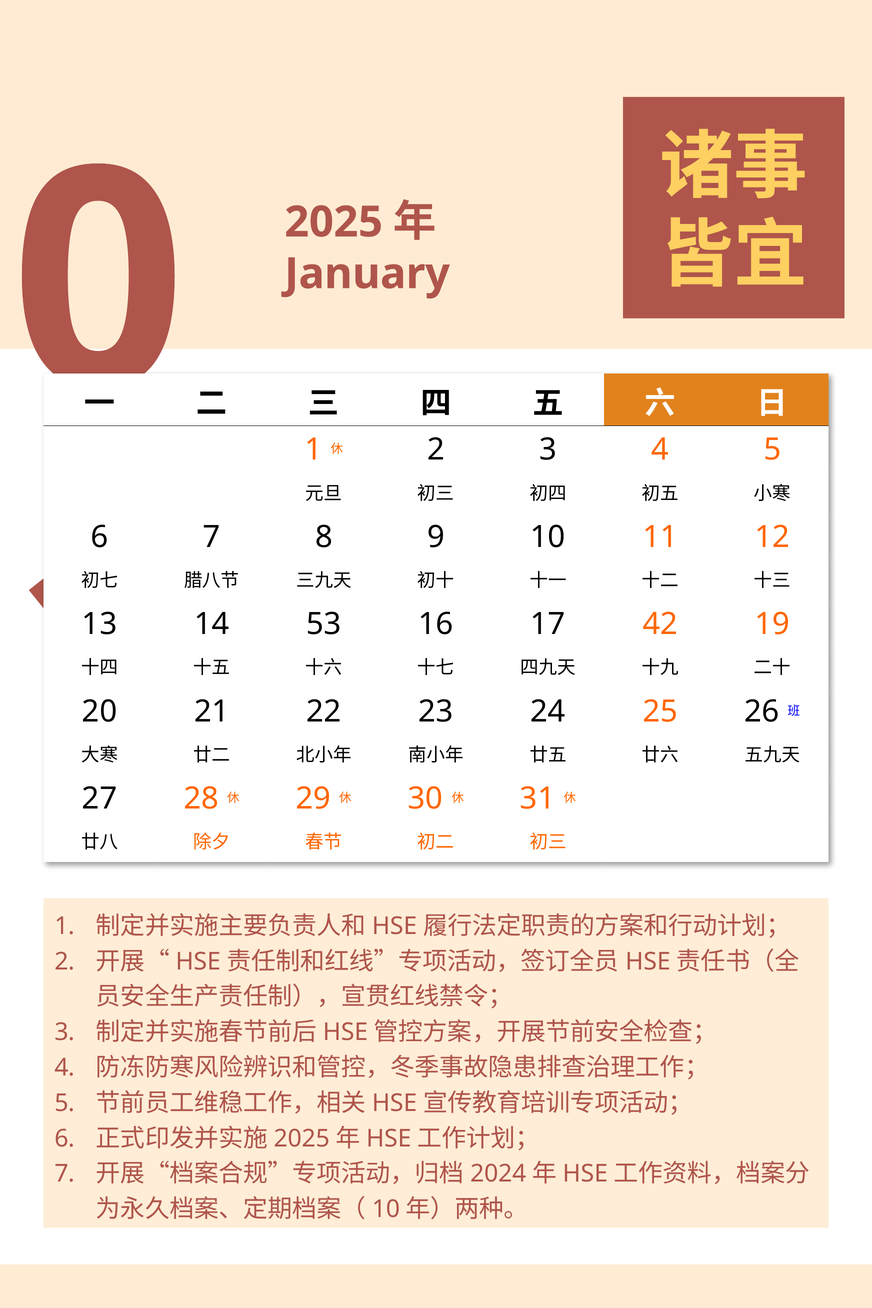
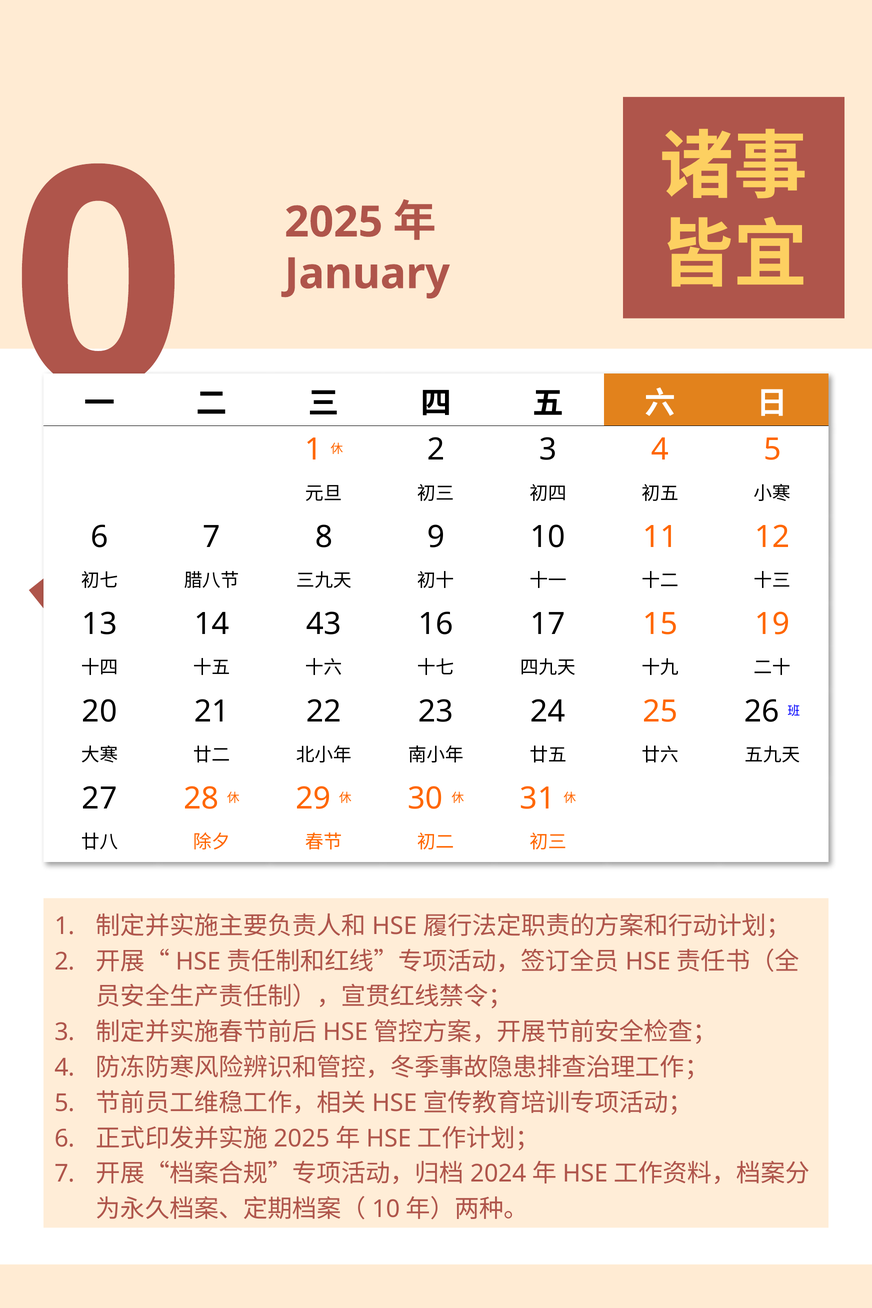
53: 53 -> 43 (324, 624)
42: 42 -> 15 (660, 624)
